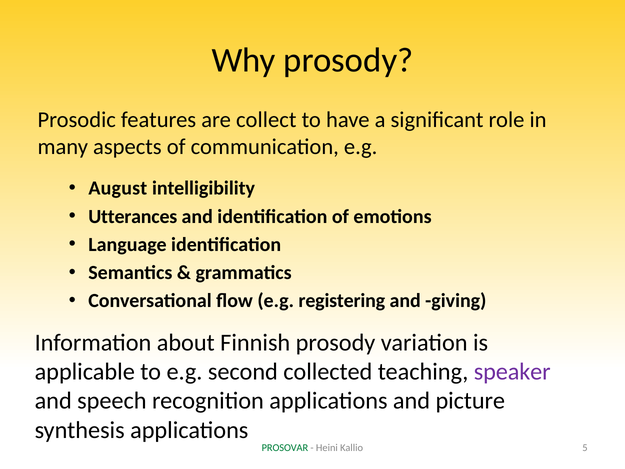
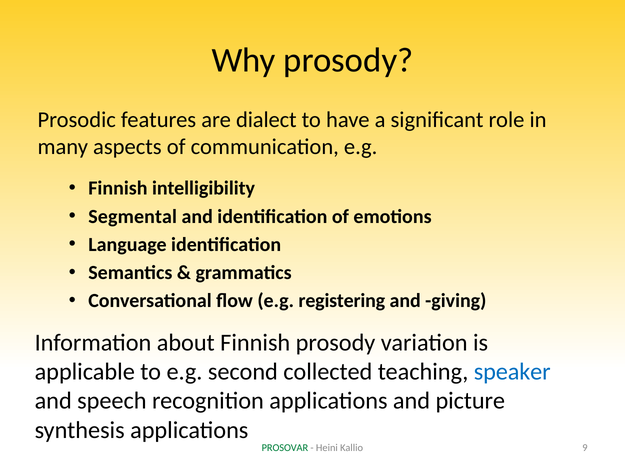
collect: collect -> dialect (266, 120)
August: August -> Finnish (118, 188)
Utterances: Utterances -> Segmental (133, 216)
speaker colour: purple -> blue (512, 371)
5: 5 -> 9 (585, 448)
